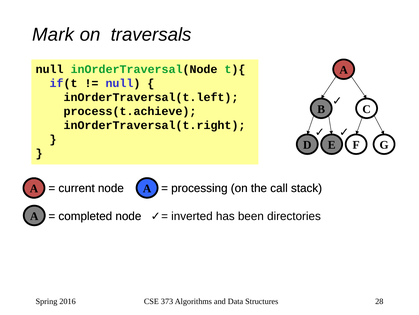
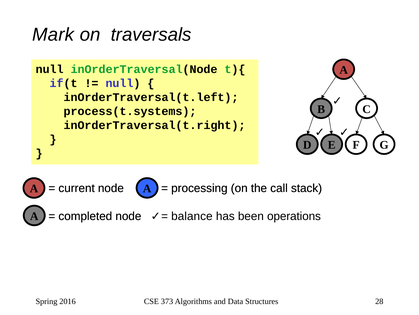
process(t.achieve: process(t.achieve -> process(t.systems (130, 111)
inverted: inverted -> balance (192, 216)
directories: directories -> operations (294, 216)
